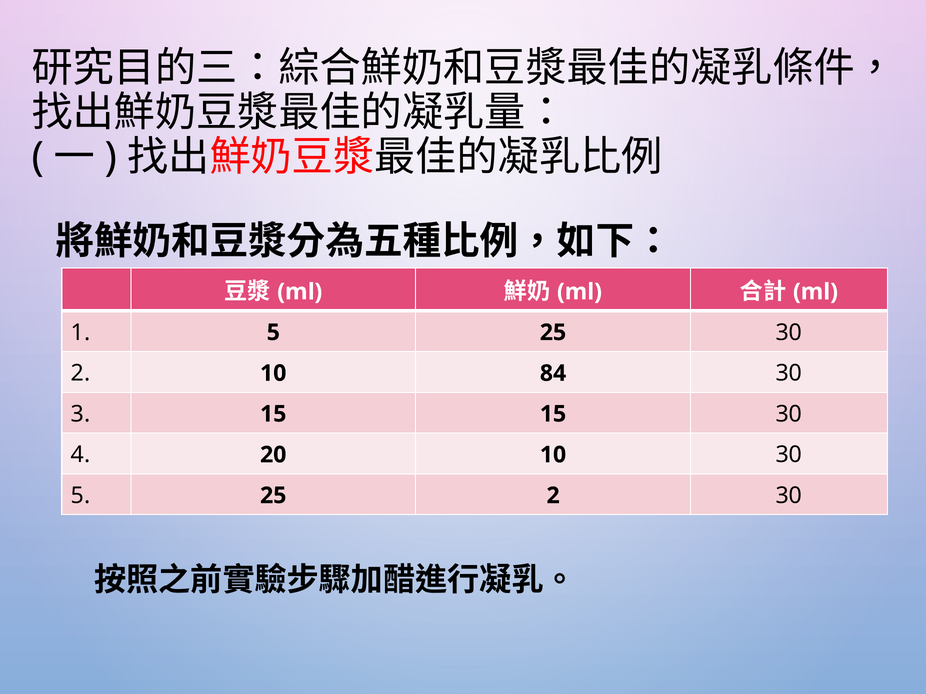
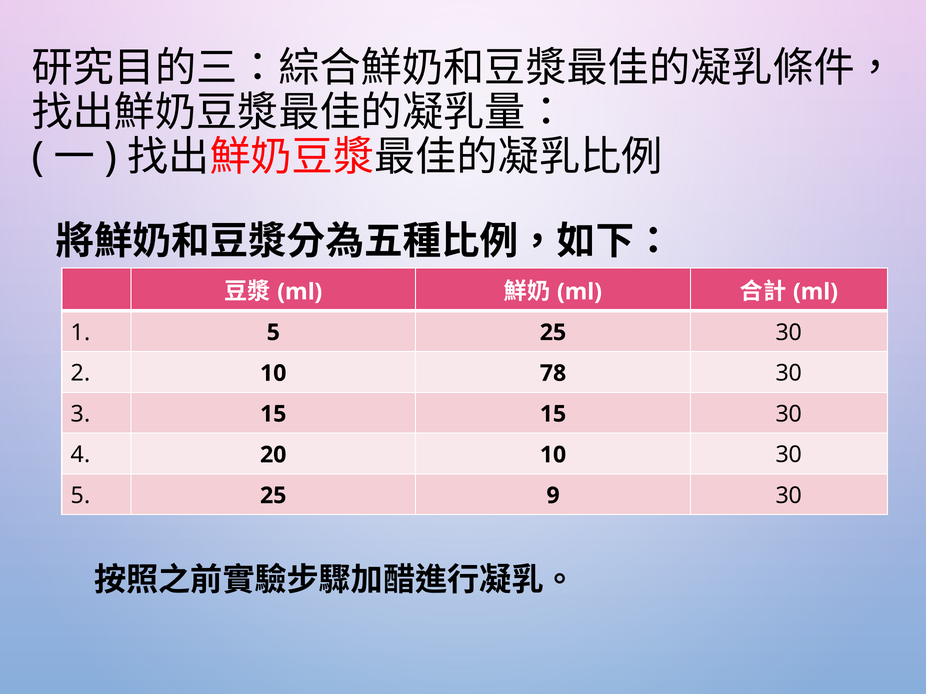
84: 84 -> 78 (553, 373)
25 2: 2 -> 9 (553, 496)
